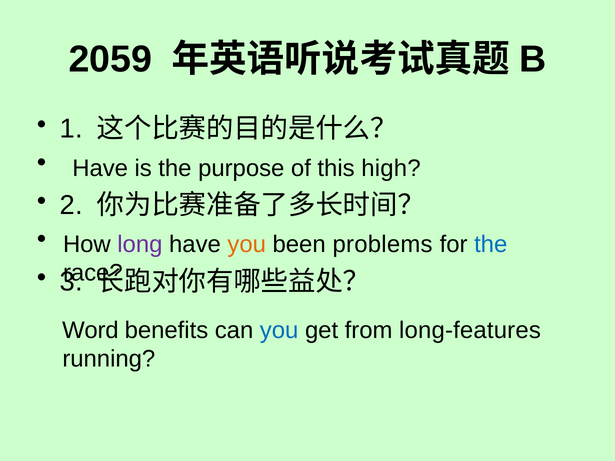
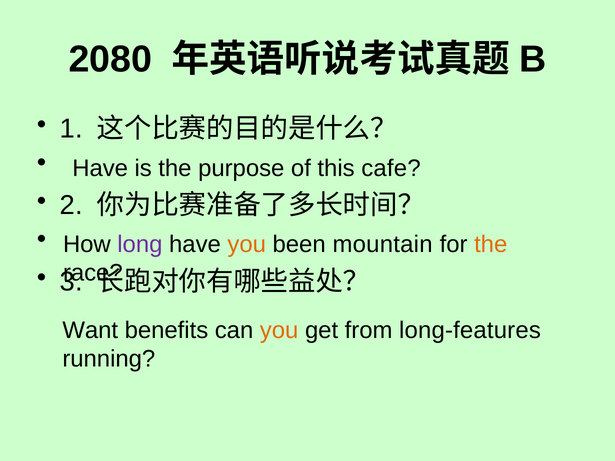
2059: 2059 -> 2080 (110, 60)
high: high -> cafe (391, 168)
problems: problems -> mountain (383, 245)
the colour: blue -> orange (491, 245)
Word: Word -> Want (90, 330)
you colour: blue -> orange (279, 330)
